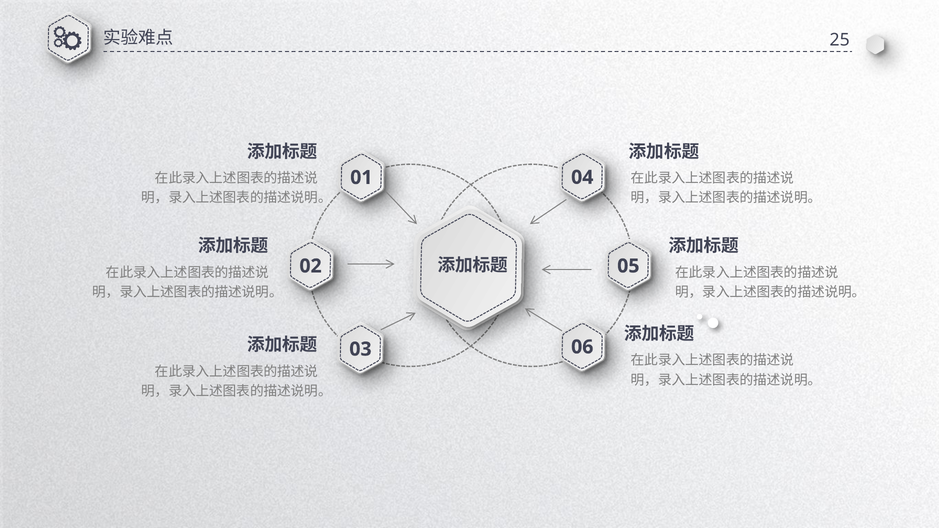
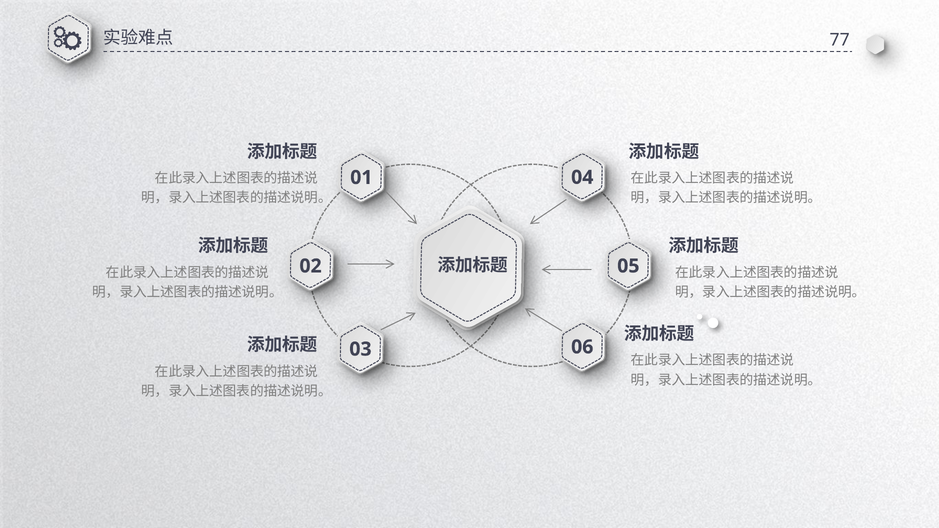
25: 25 -> 77 (840, 40)
